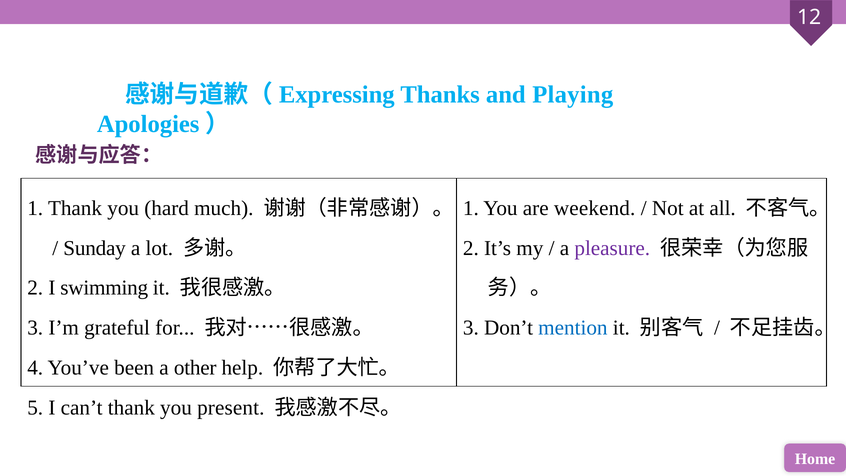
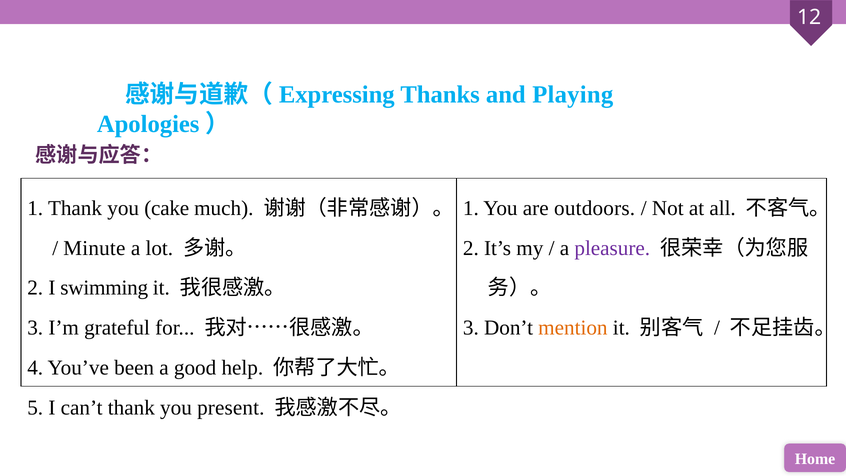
hard: hard -> cake (167, 208)
weekend: weekend -> outdoors (595, 208)
Sunday: Sunday -> Minute (94, 248)
mention colour: blue -> orange (573, 328)
other: other -> good (195, 368)
